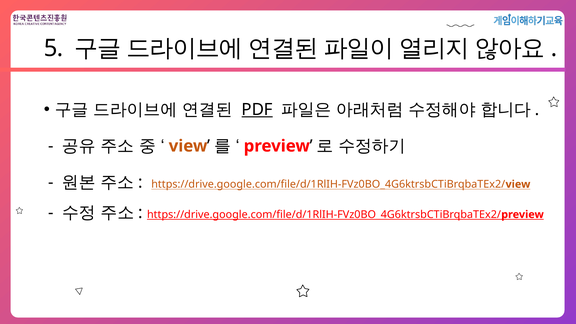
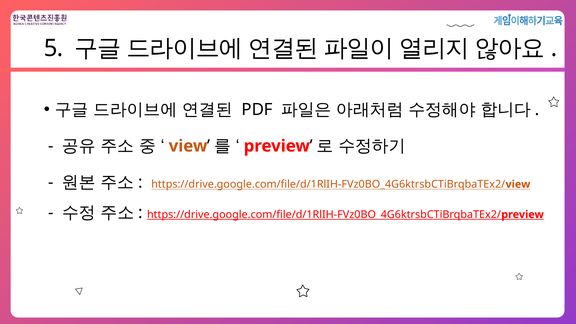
PDF underline: present -> none (257, 110)
